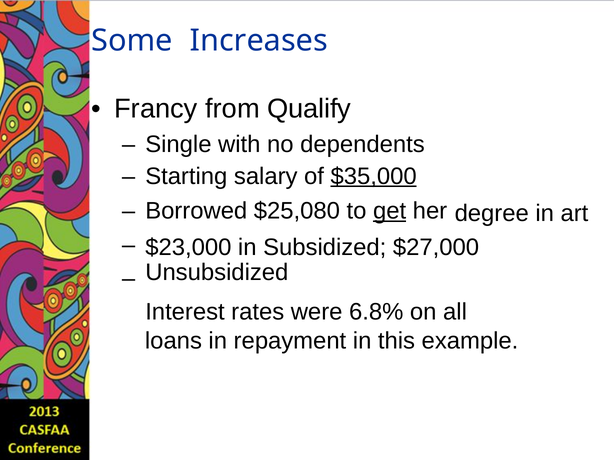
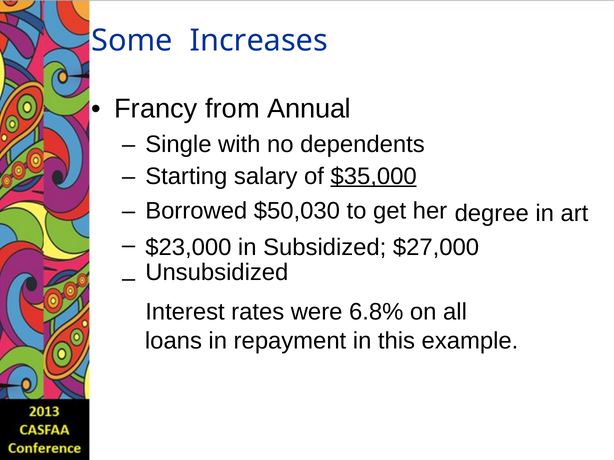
Qualify: Qualify -> Annual (309, 109)
$25,080: $25,080 -> $50,030 (297, 211)
get underline: present -> none (390, 211)
